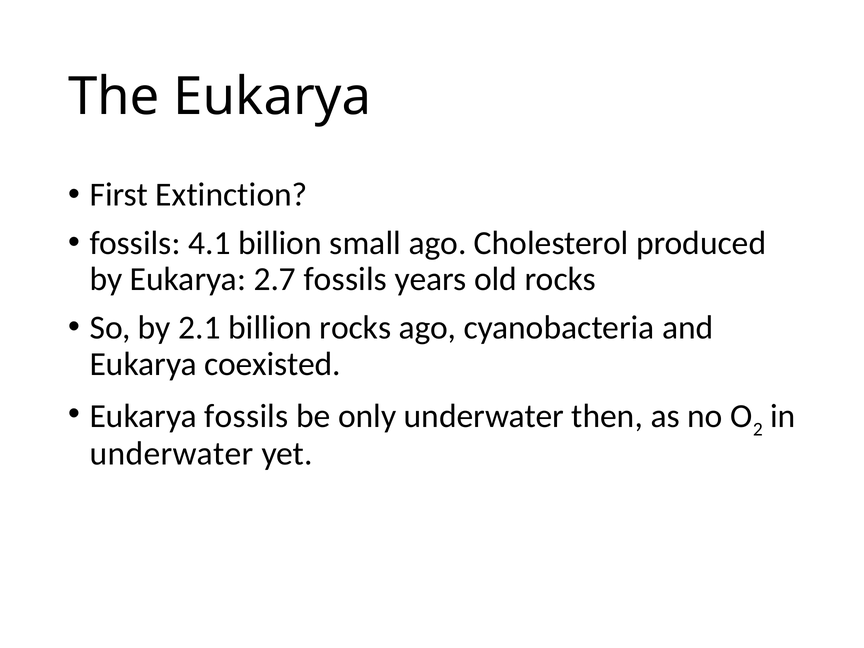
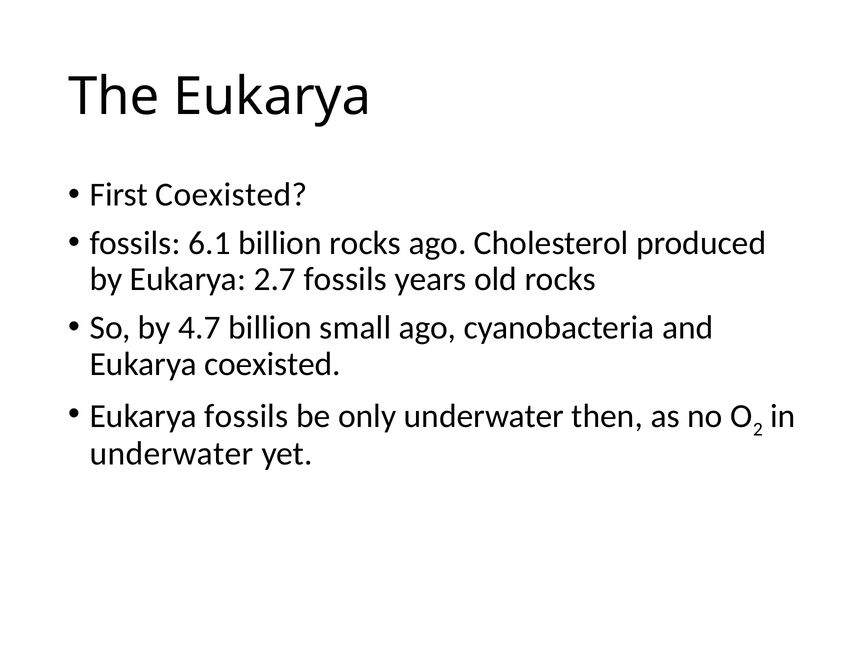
First Extinction: Extinction -> Coexisted (231, 195)
4.1: 4.1 -> 6.1 (209, 243)
billion small: small -> rocks (365, 243)
2.1: 2.1 -> 4.7 (199, 328)
billion rocks: rocks -> small (355, 328)
